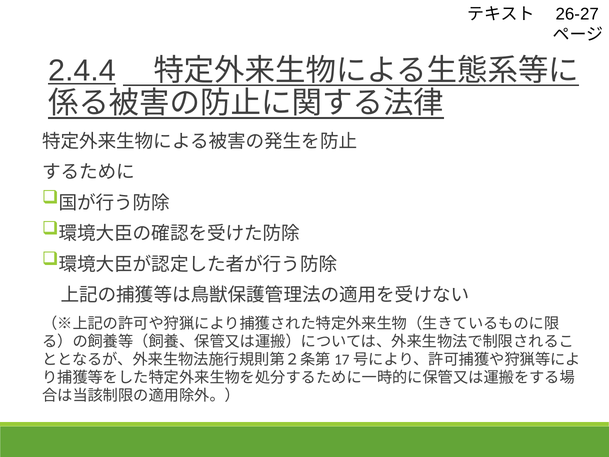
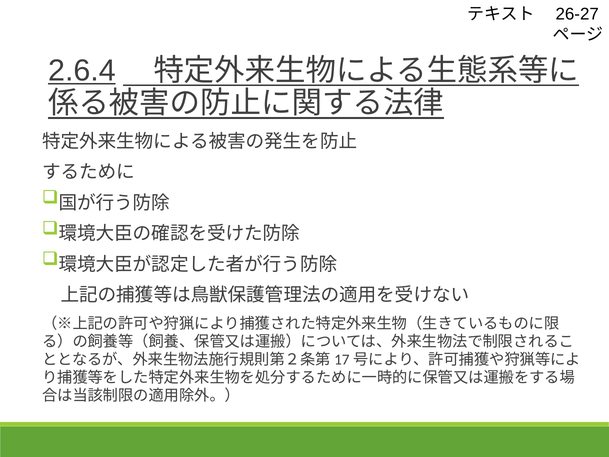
2.4.4: 2.4.4 -> 2.6.4 (82, 70)
